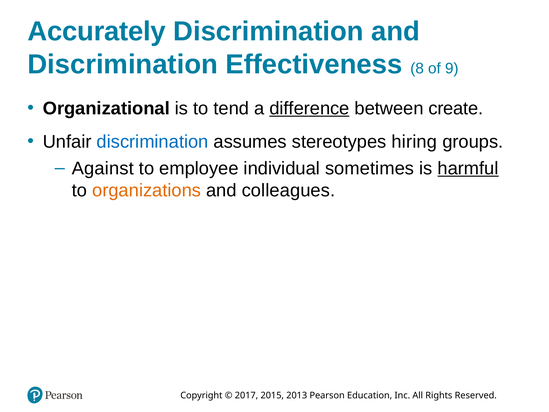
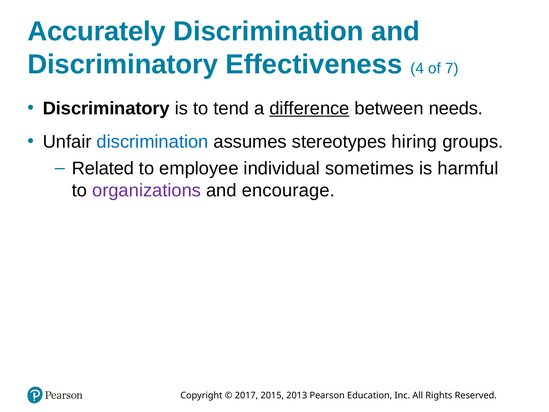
Discrimination: Discrimination -> Discriminatory (123, 64)
8: 8 -> 4 (417, 68)
9: 9 -> 7 (452, 68)
Organizational: Organizational -> Discriminatory (106, 108)
create: create -> needs (456, 108)
Against: Against -> Related (103, 168)
harmful underline: present -> none (468, 168)
organizations colour: orange -> purple (147, 190)
colleagues: colleagues -> encourage (288, 190)
